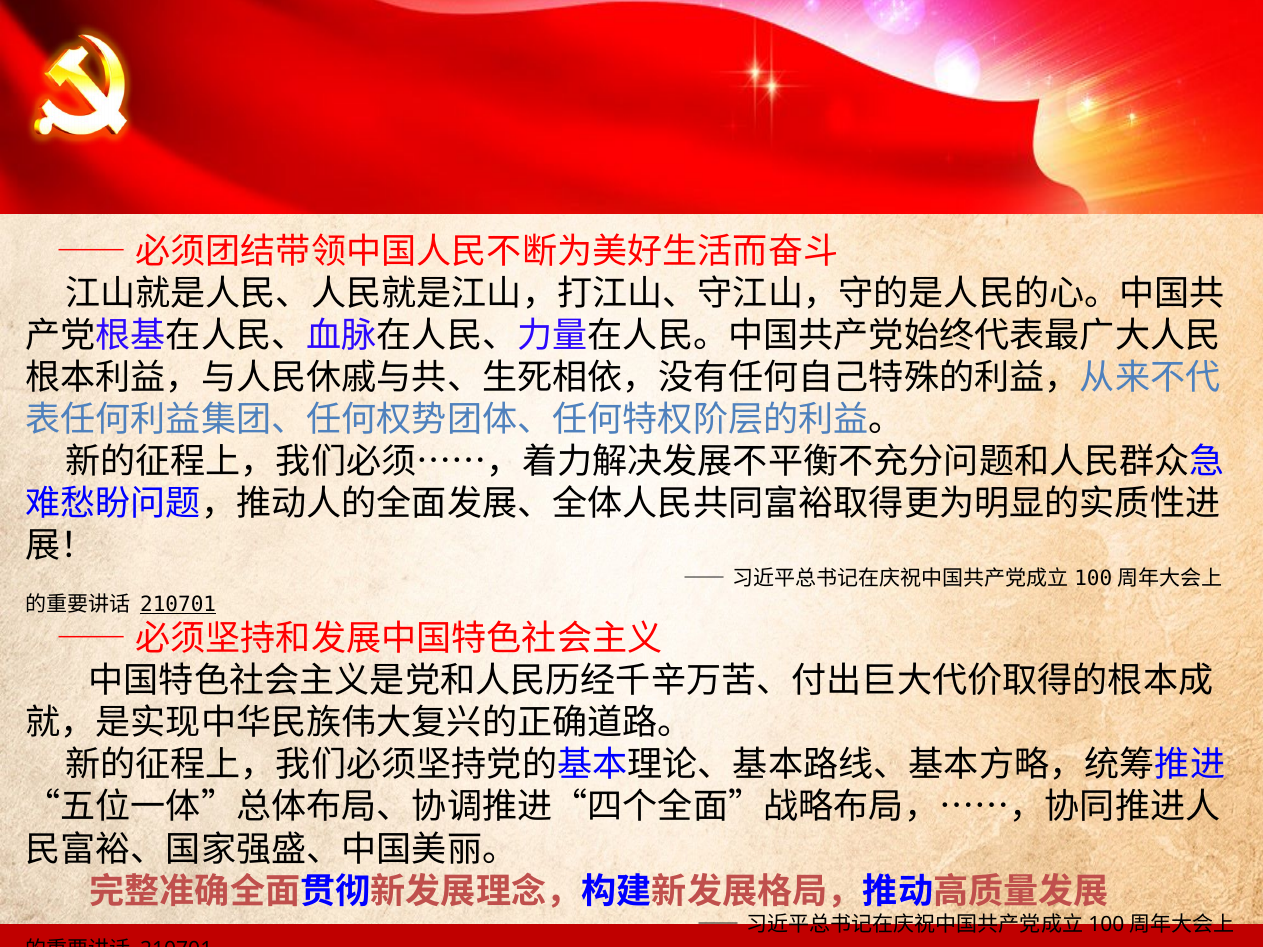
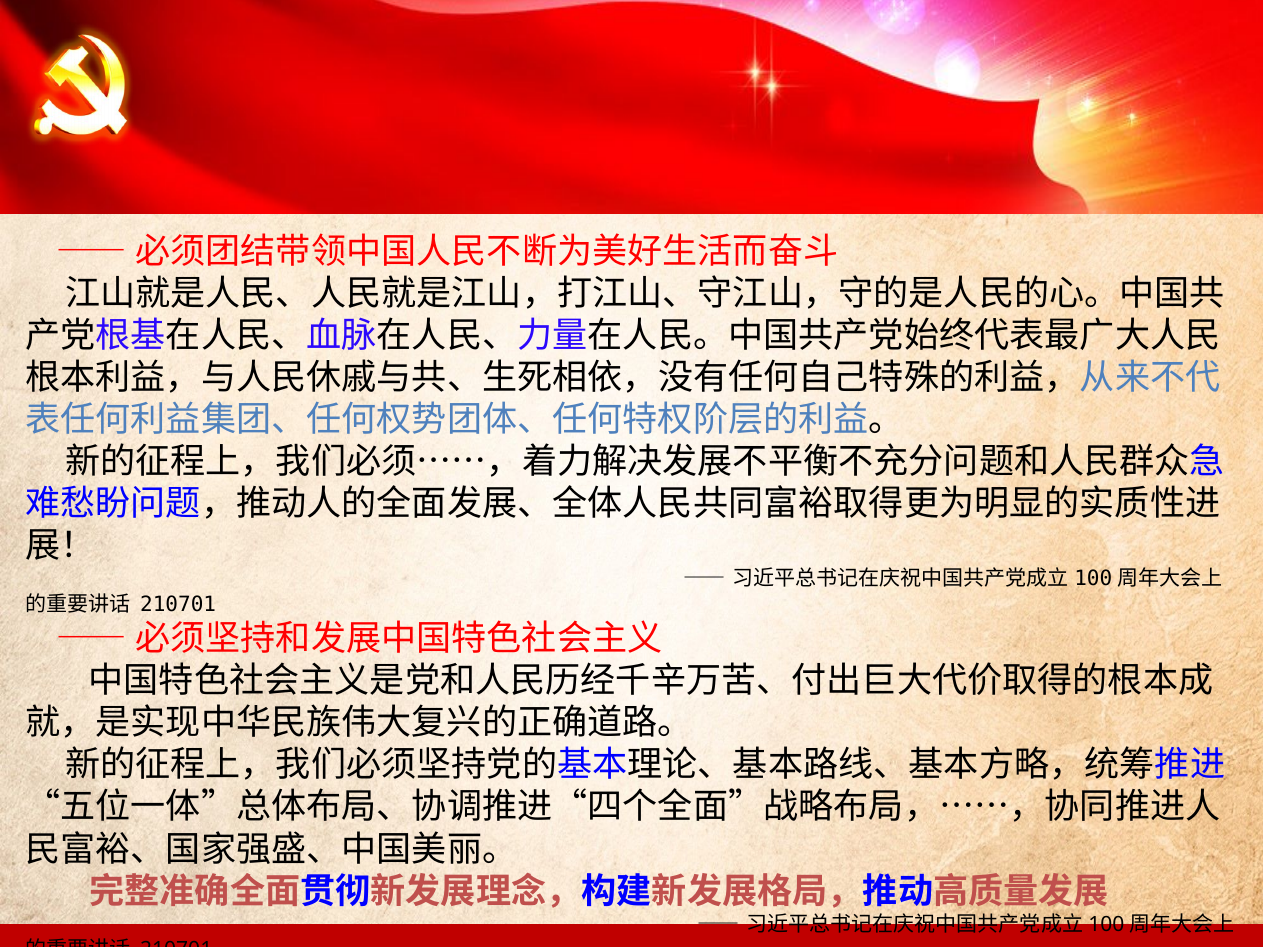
210701 underline: present -> none (178, 604)
